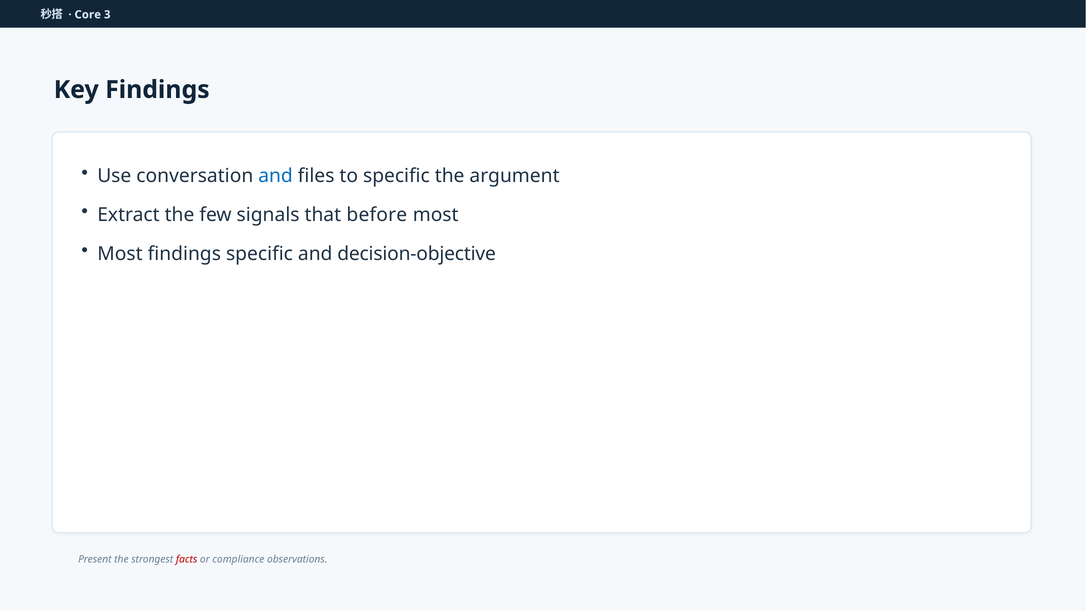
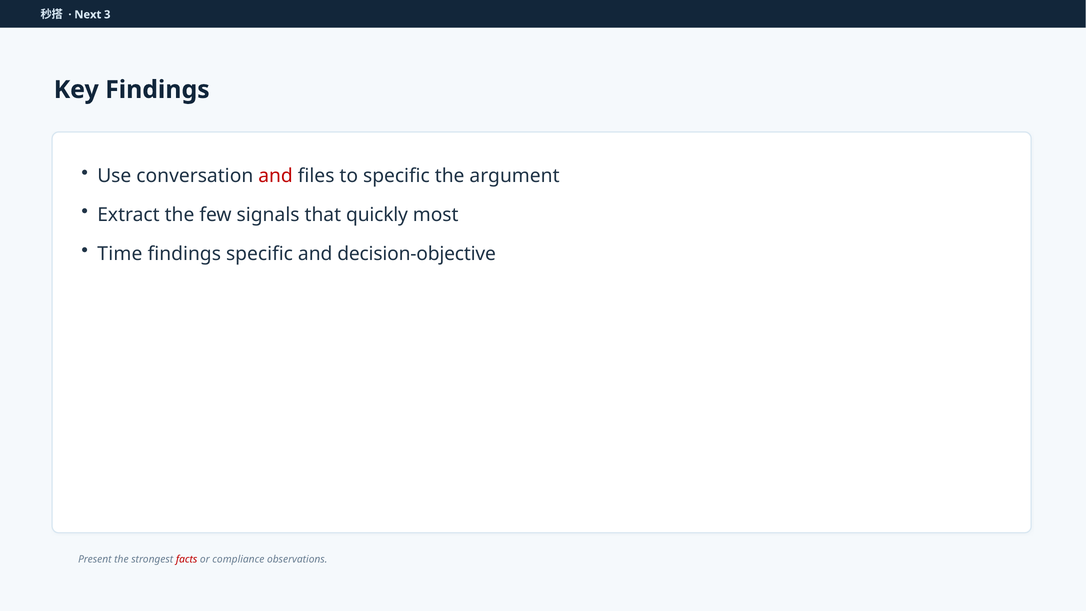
Core: Core -> Next (88, 15)
and colour: blue -> red (276, 176)
before: before -> quickly (377, 215)
Most: Most -> Time (120, 254)
